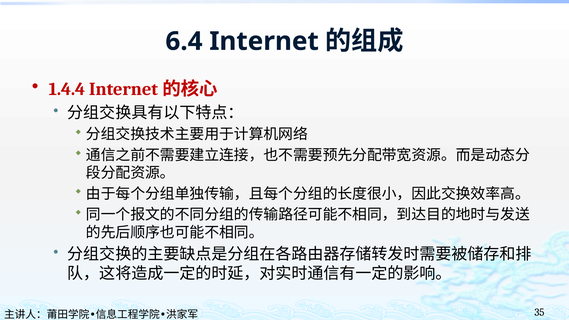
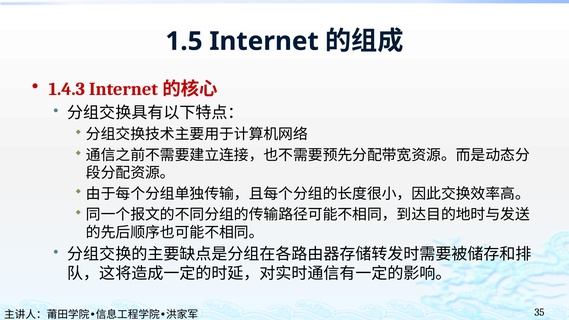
6.4: 6.4 -> 1.5 (184, 41)
1.4.4: 1.4.4 -> 1.4.3 (67, 89)
